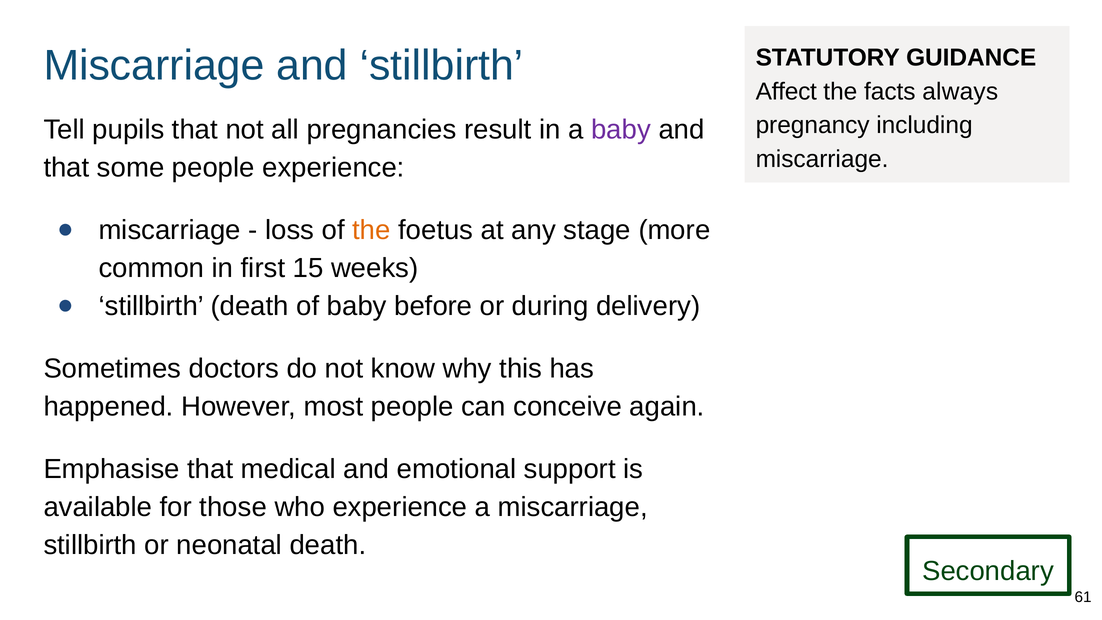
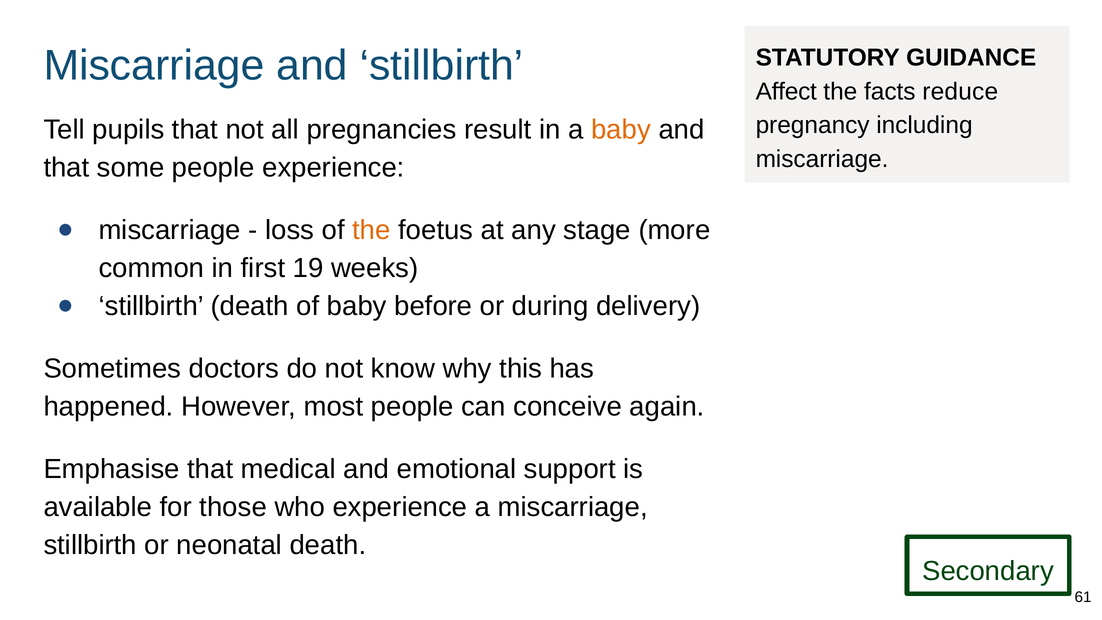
always: always -> reduce (960, 92)
baby colour: purple -> orange (621, 130)
15: 15 -> 19 (308, 268)
